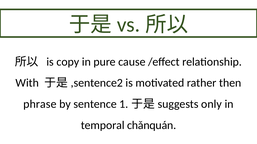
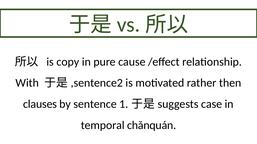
phrase: phrase -> clauses (40, 104)
only: only -> case (212, 104)
